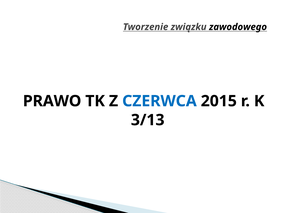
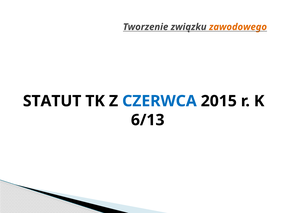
zawodowego colour: black -> orange (238, 27)
PRAWO: PRAWO -> STATUT (52, 101)
3/13: 3/13 -> 6/13 (148, 120)
